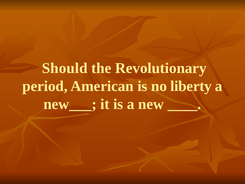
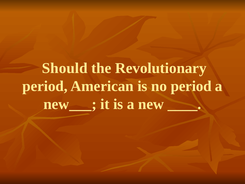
no liberty: liberty -> period (191, 86)
